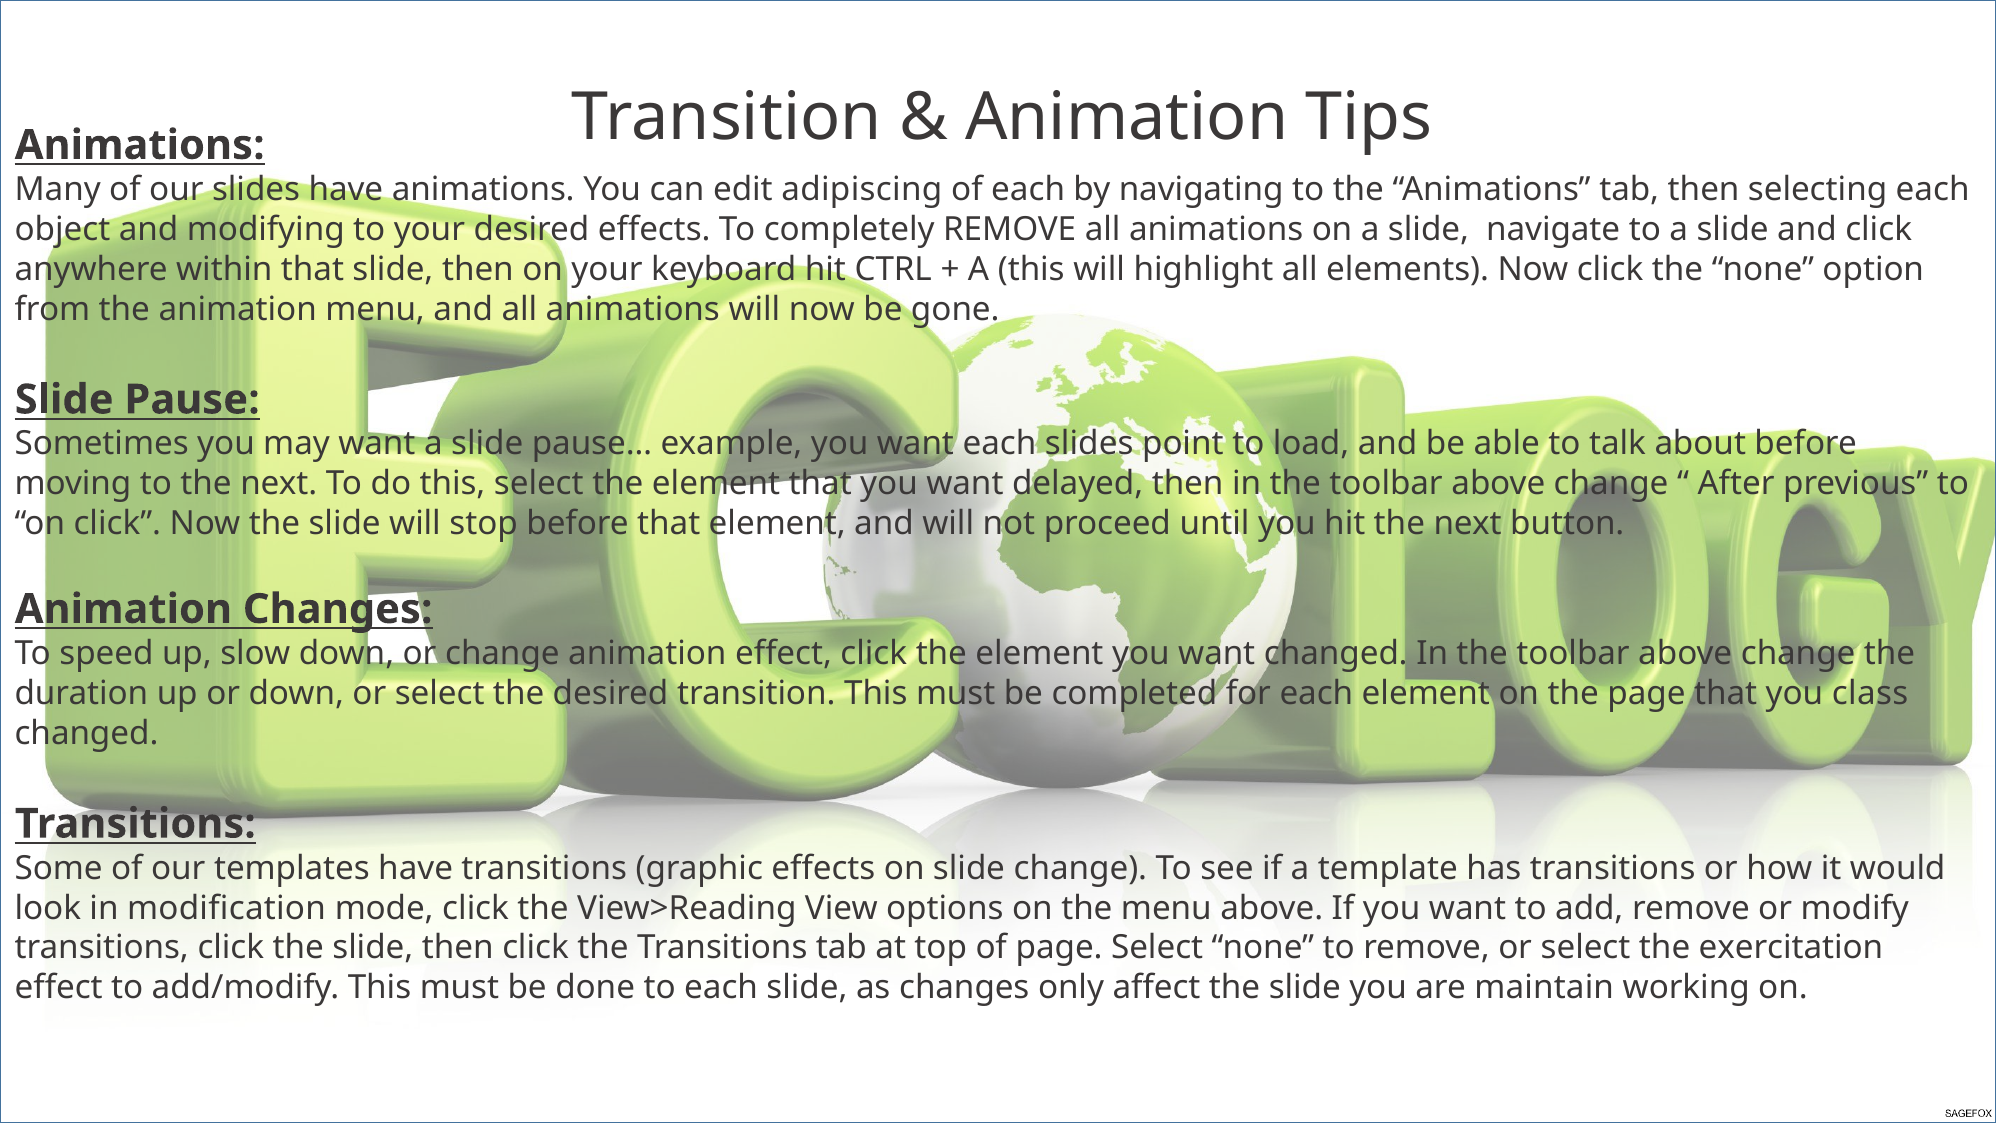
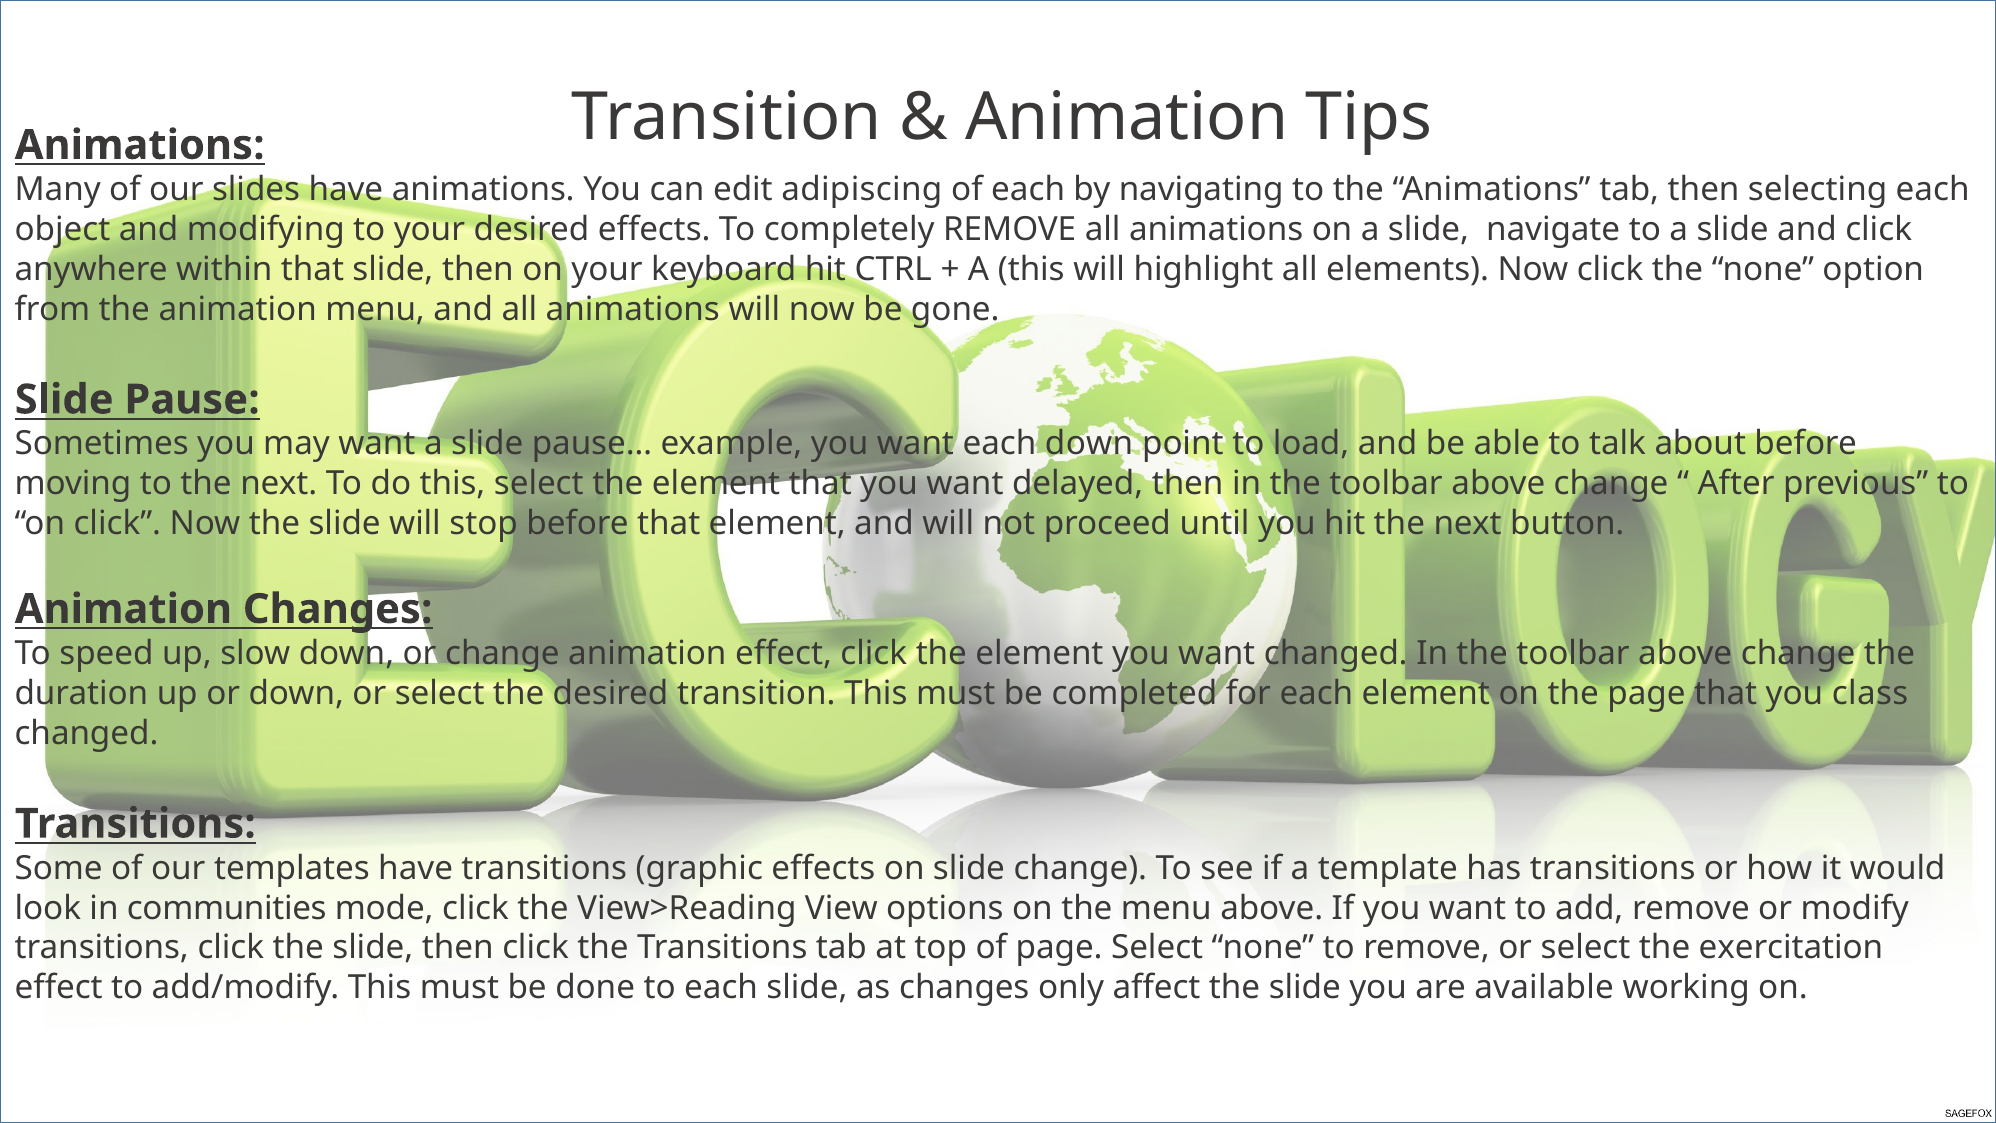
each slides: slides -> down (1089, 444)
modification: modification -> communities (227, 908)
maintain: maintain -> available (1544, 988)
